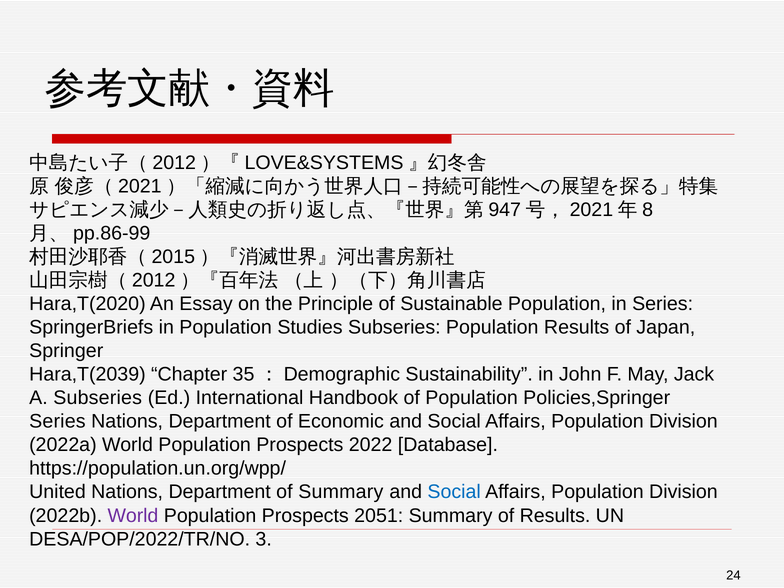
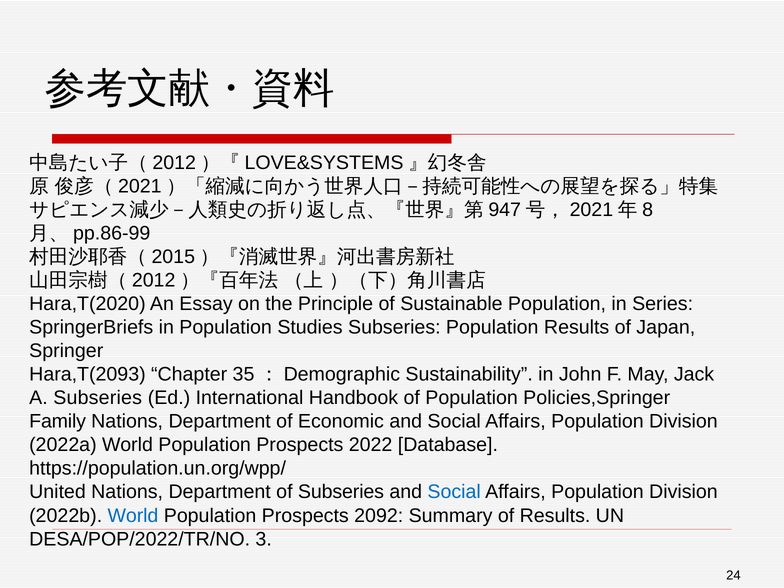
Hara,T(2039: Hara,T(2039 -> Hara,T(2093 (87, 374)
Series: Series -> Family (58, 421)
of Summary: Summary -> Subseries (341, 492)
World colour: purple -> blue (133, 516)
2051: 2051 -> 2092 (379, 516)
